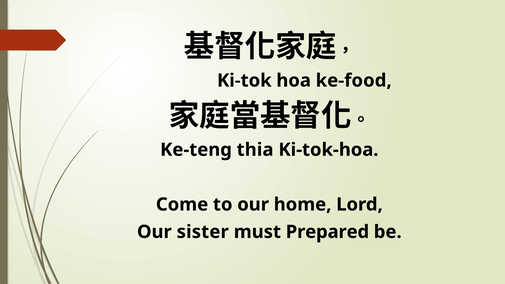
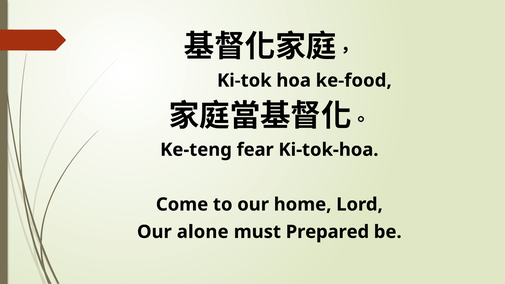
thia: thia -> fear (255, 150)
sister: sister -> alone (203, 232)
